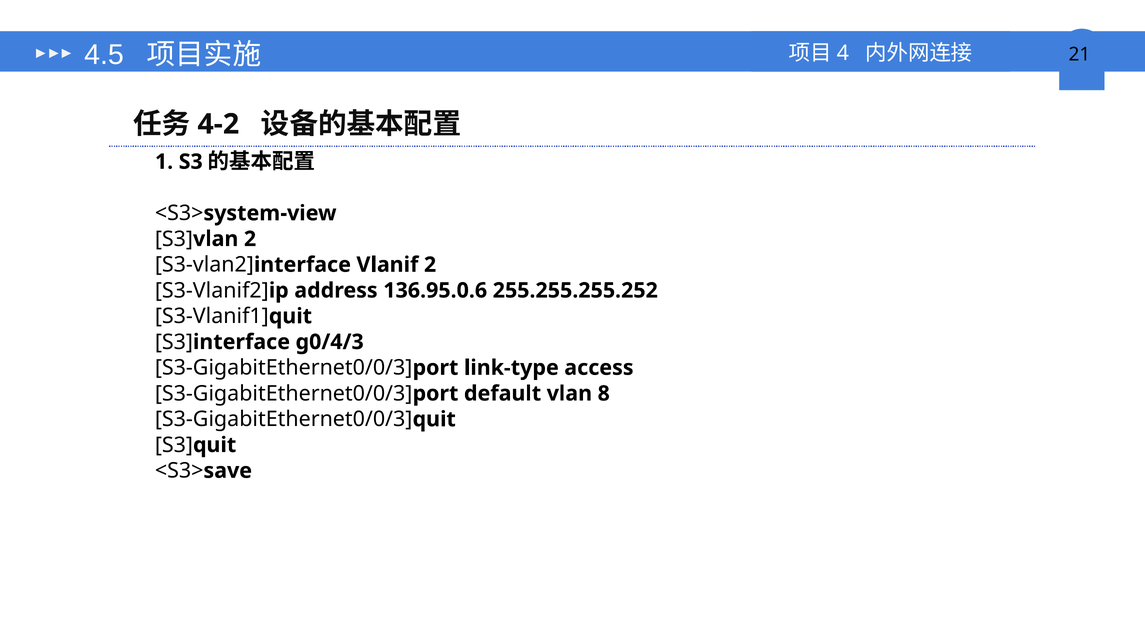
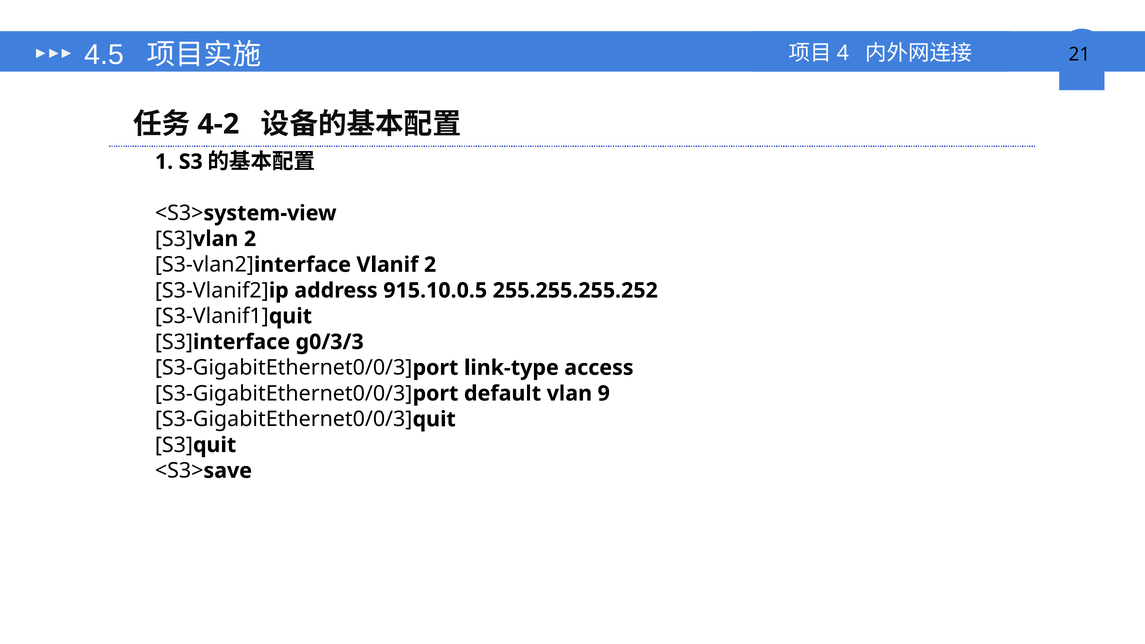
136.95.0.6: 136.95.0.6 -> 915.10.0.5 (435, 290)
g0/4/3: g0/4/3 -> g0/3/3 (330, 342)
8: 8 -> 9 (604, 393)
